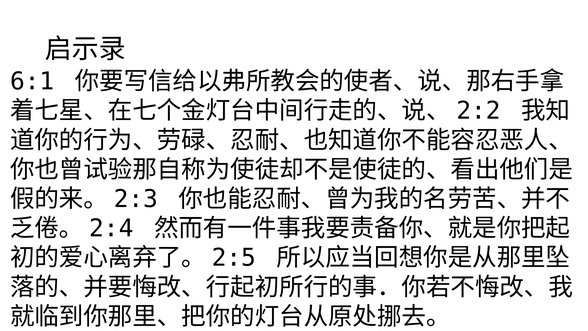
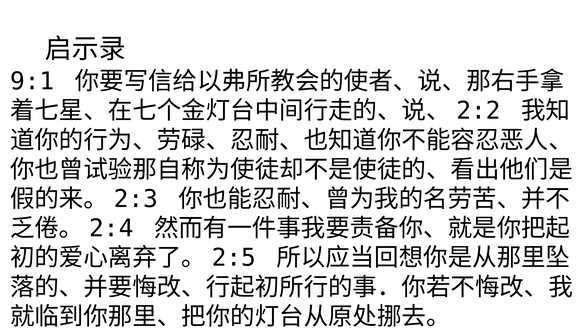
6:1: 6:1 -> 9:1 (32, 81)
